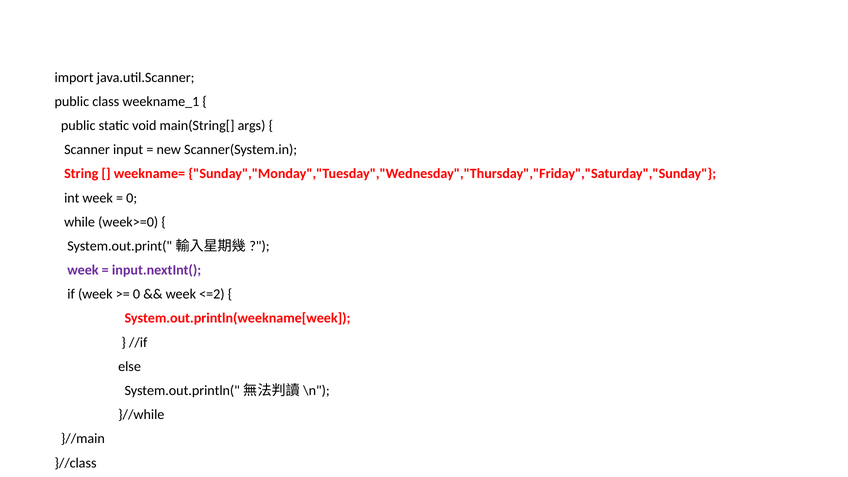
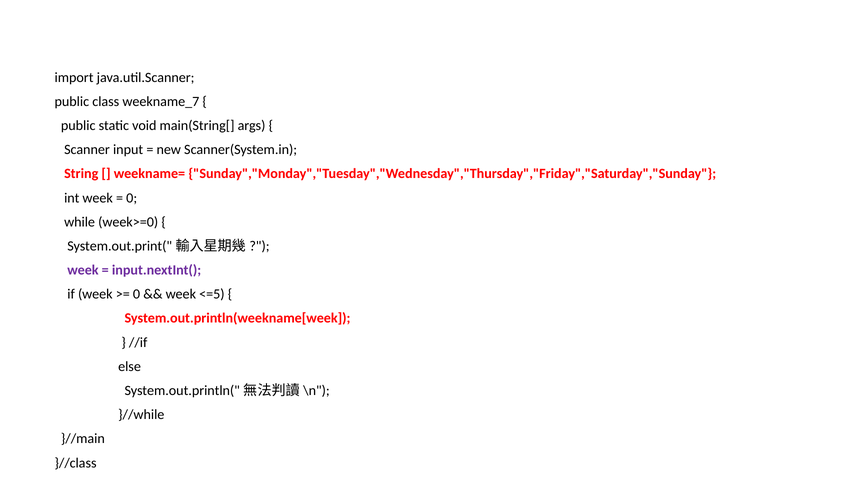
weekname_1: weekname_1 -> weekname_7 (161, 102)
<=2: <=2 -> <=5 (212, 294)
